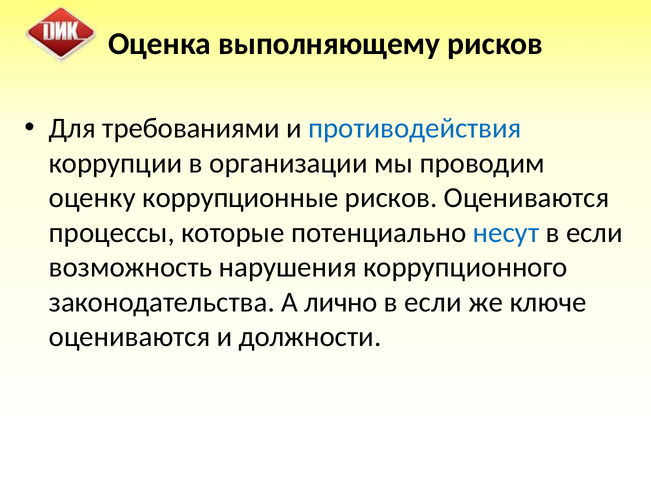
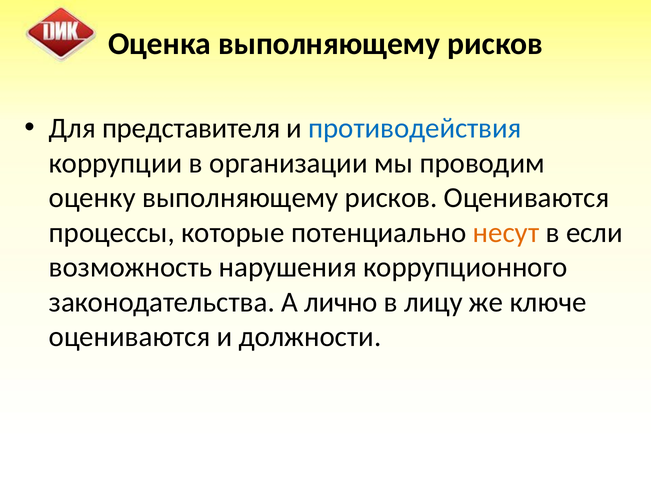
требованиями: требованиями -> представителя (191, 128)
оценку коррупционные: коррупционные -> выполняющему (240, 198)
несут colour: blue -> orange (506, 233)
если: если -> лицу (433, 302)
